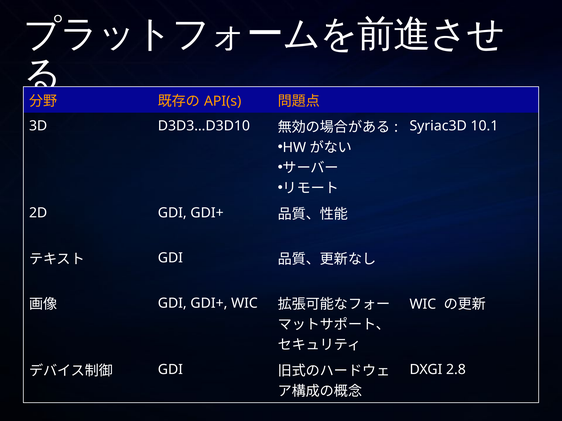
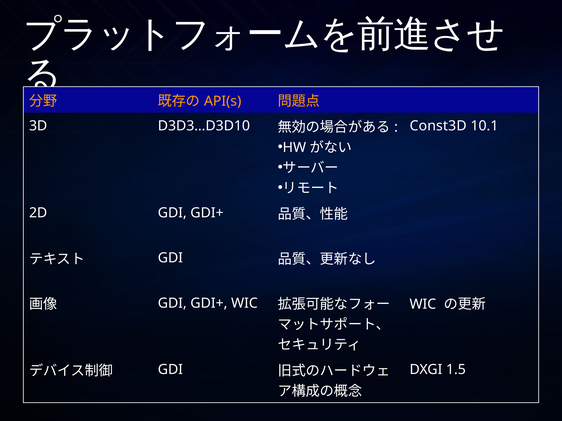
Syriac3D: Syriac3D -> Const3D (438, 126)
2.8: 2.8 -> 1.5 (456, 370)
